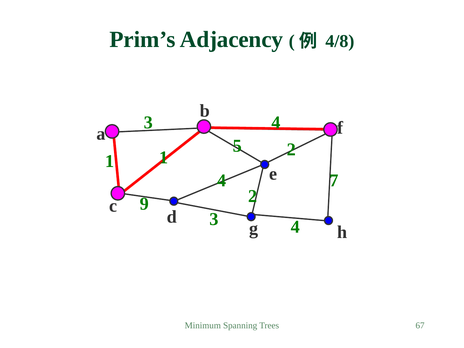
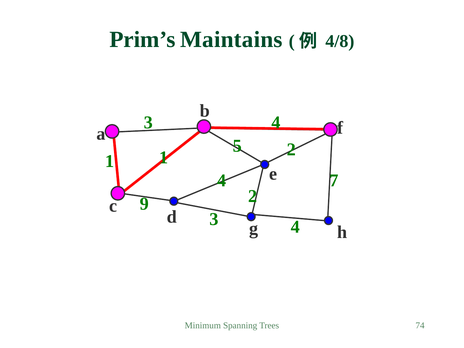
Adjacency: Adjacency -> Maintains (231, 40)
67: 67 -> 74 (420, 325)
